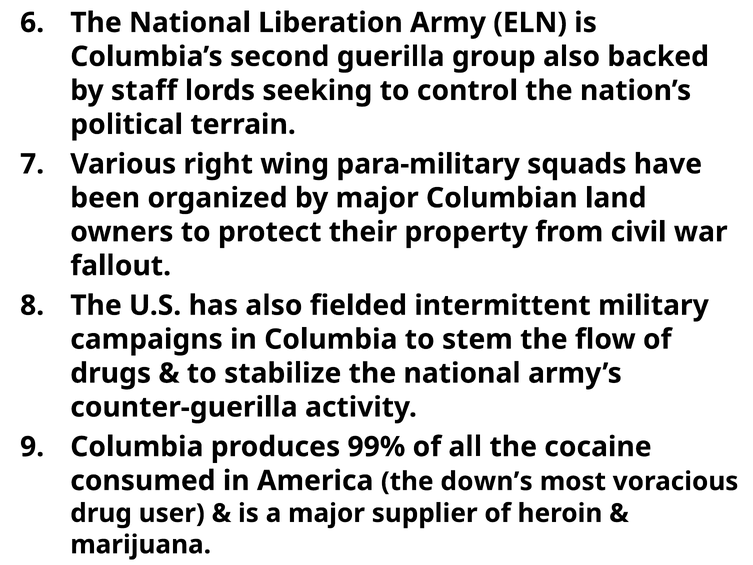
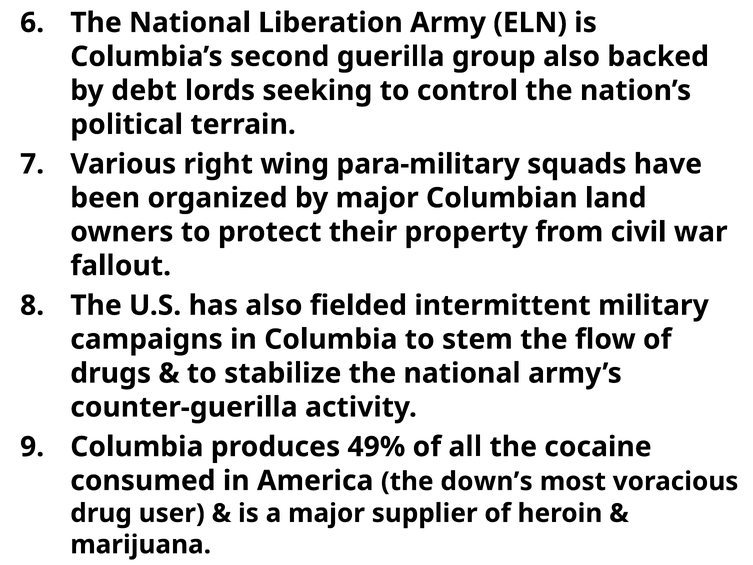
staff: staff -> debt (144, 91)
99%: 99% -> 49% (376, 447)
